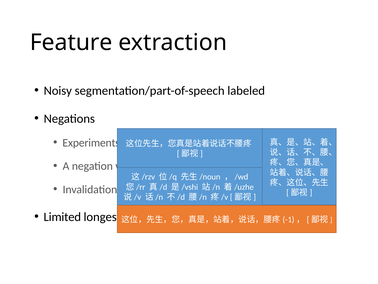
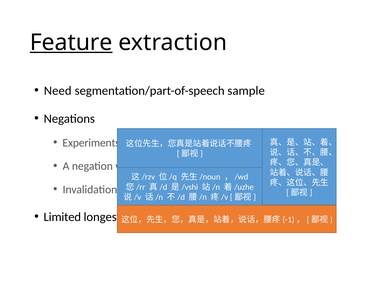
Feature underline: none -> present (71, 42)
Noisy: Noisy -> Need (58, 91)
labeled: labeled -> sample (246, 91)
